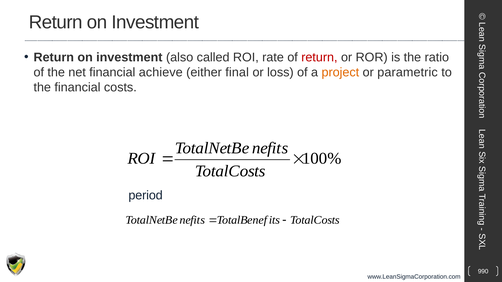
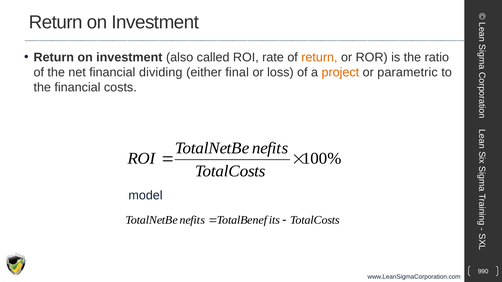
return colour: red -> orange (319, 57)
achieve: achieve -> dividing (161, 72)
period: period -> model (146, 195)
